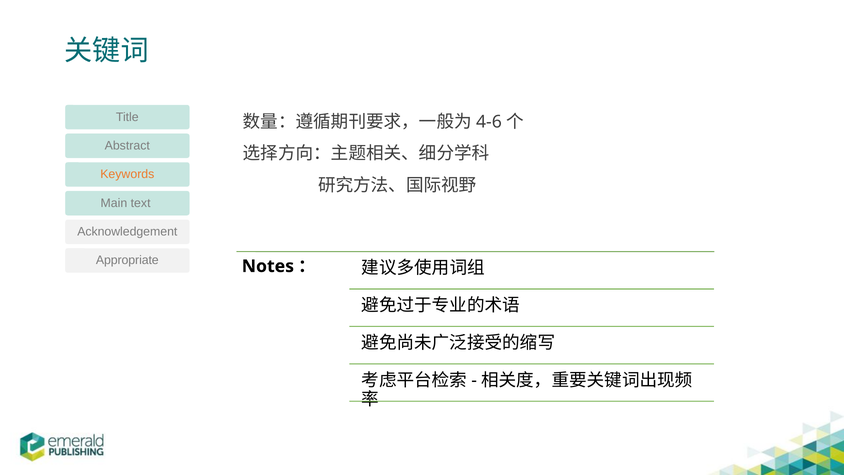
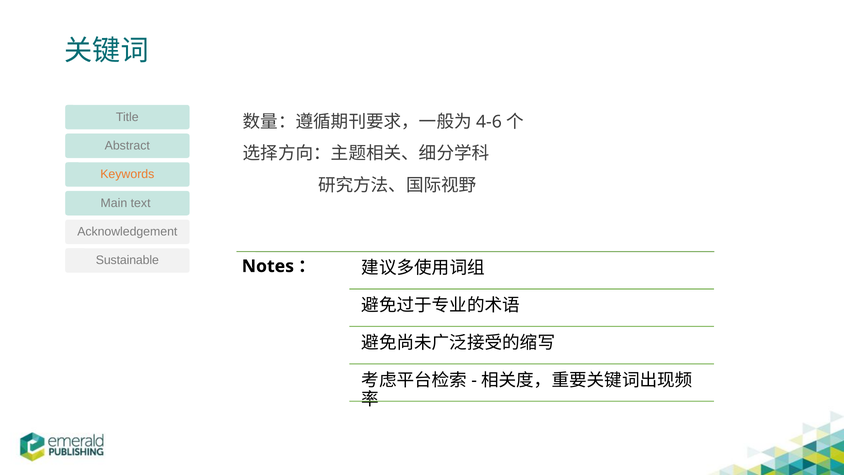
Appropriate: Appropriate -> Sustainable (127, 260)
